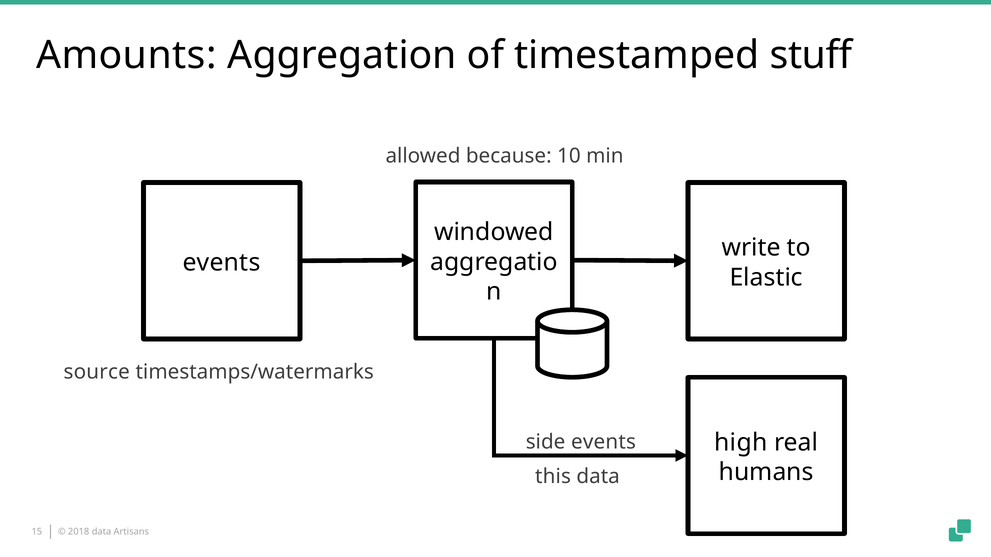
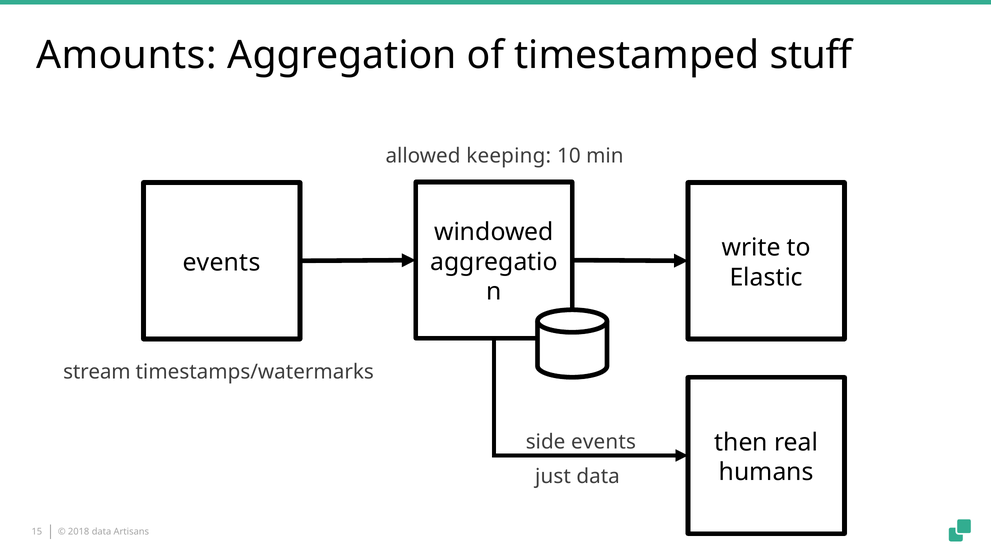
because: because -> keeping (509, 156)
source: source -> stream (97, 372)
high: high -> then (741, 443)
this: this -> just (553, 477)
